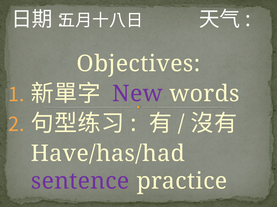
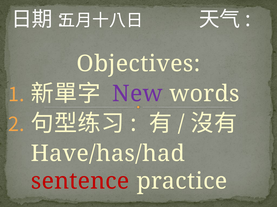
sentence colour: purple -> red (80, 182)
